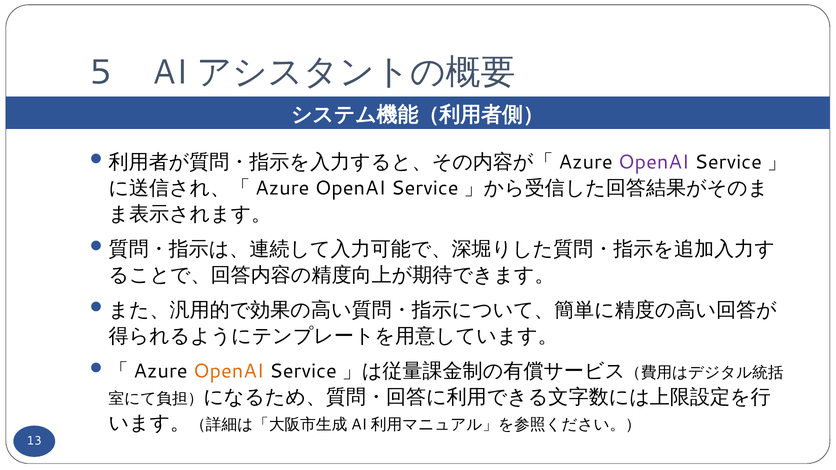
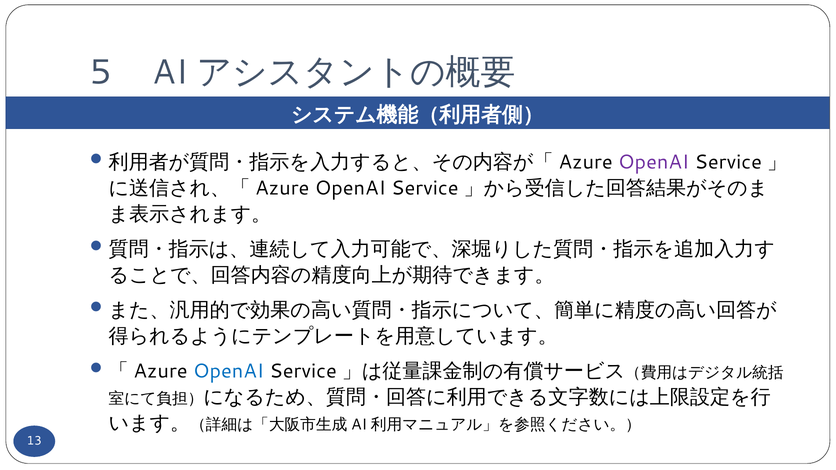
OpenAI colour: orange -> blue (229, 371)
